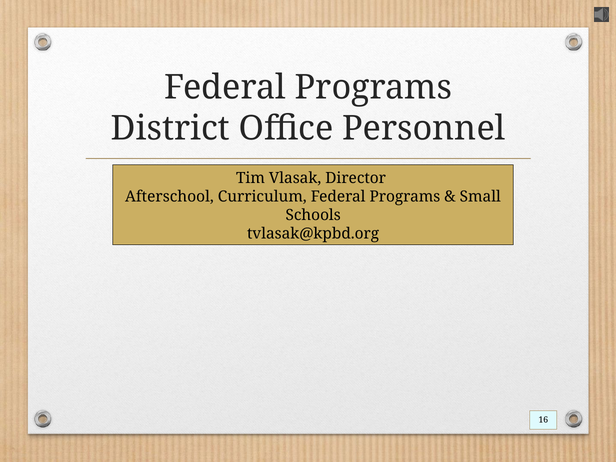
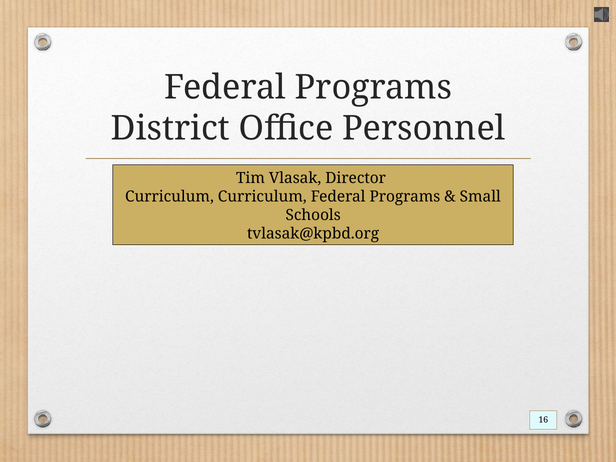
Afterschool: Afterschool -> Curriculum (169, 197)
